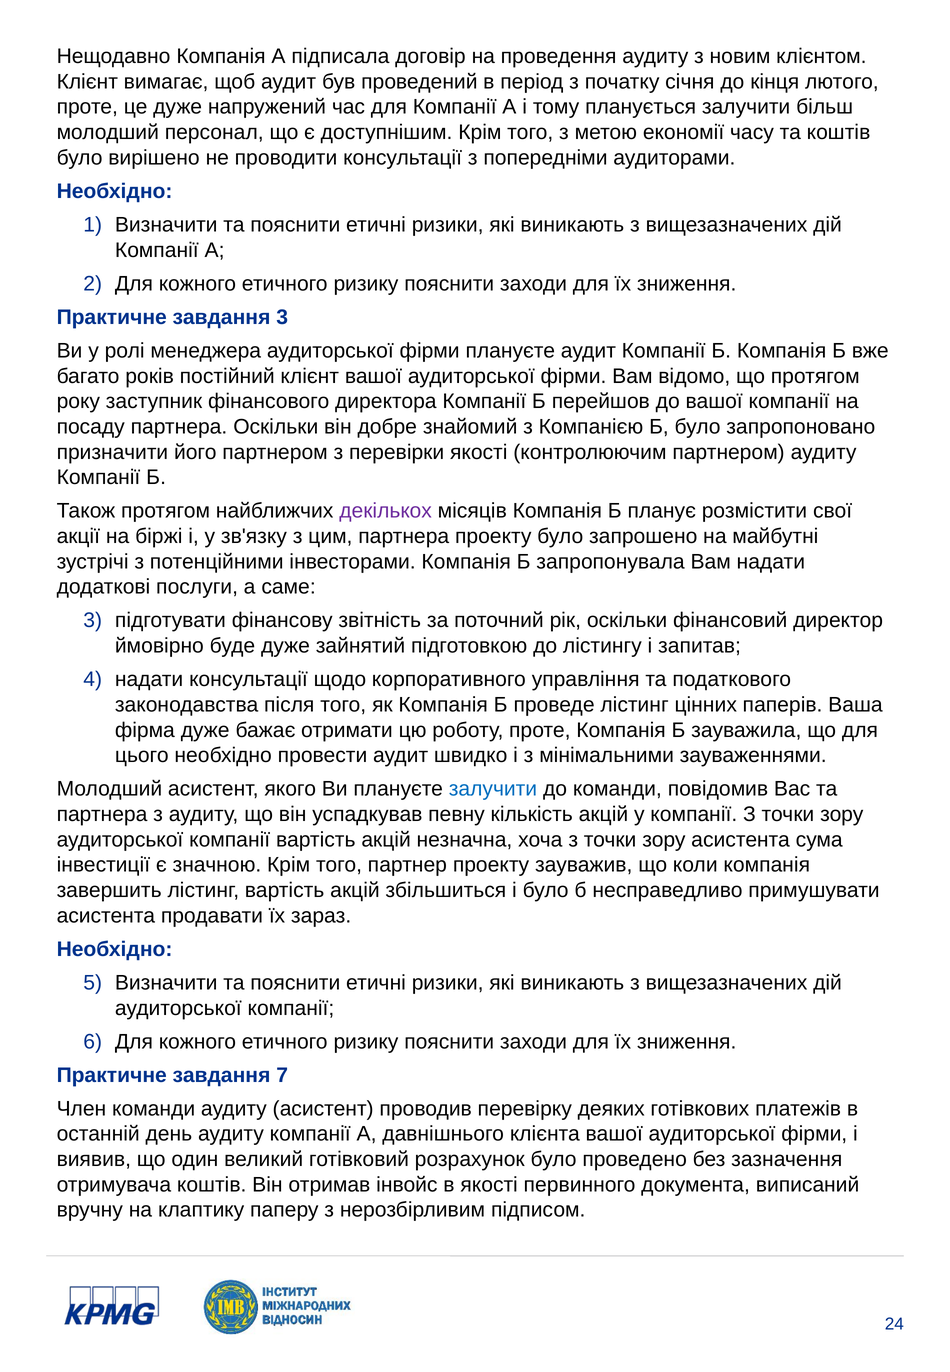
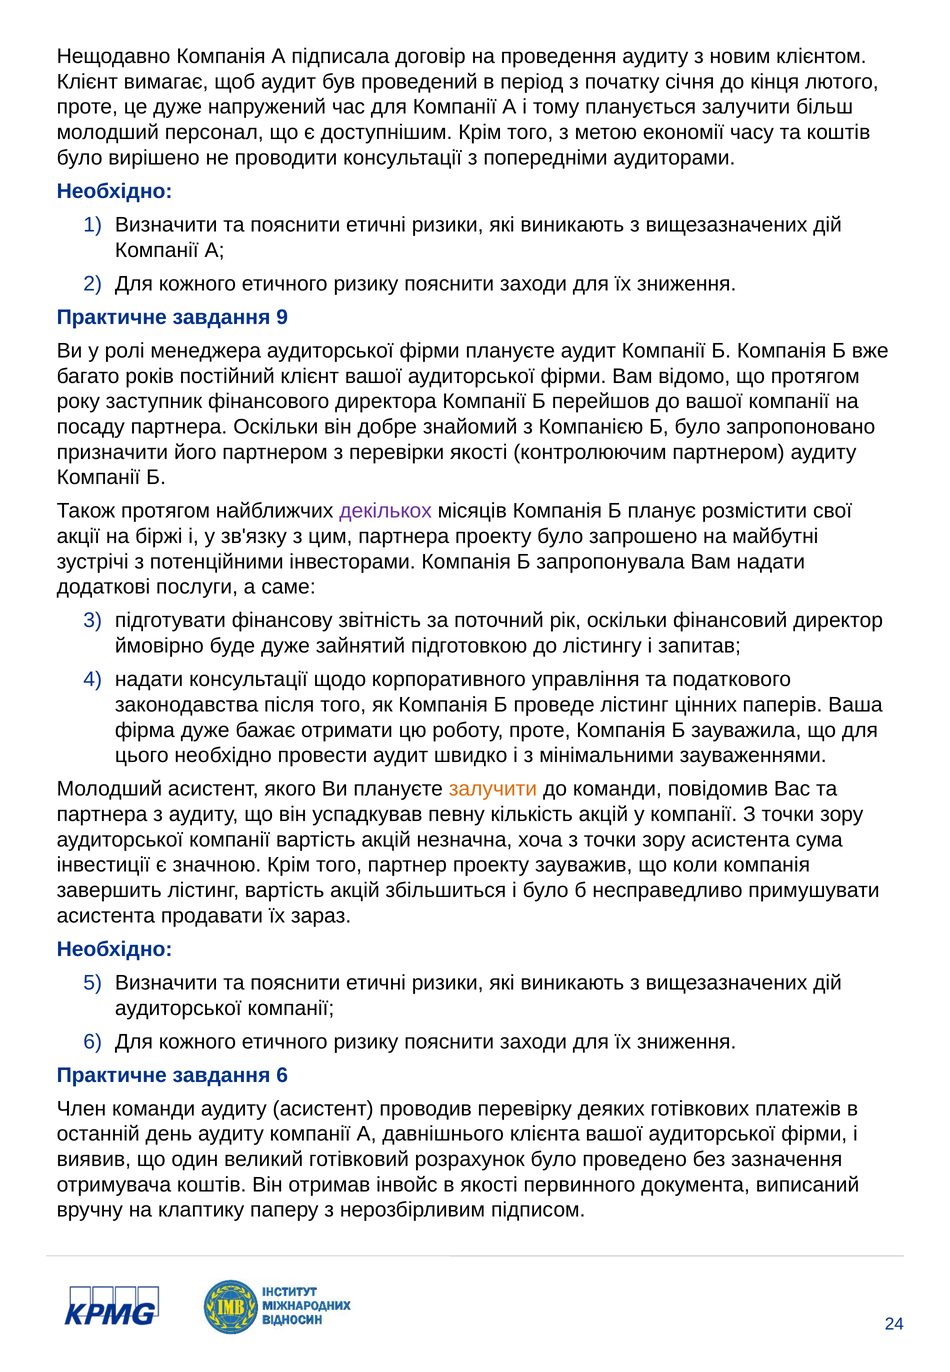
завдання 3: 3 -> 9 (282, 317)
залучити colour: blue -> orange (493, 789)
завдання 7: 7 -> 6 (282, 1075)
